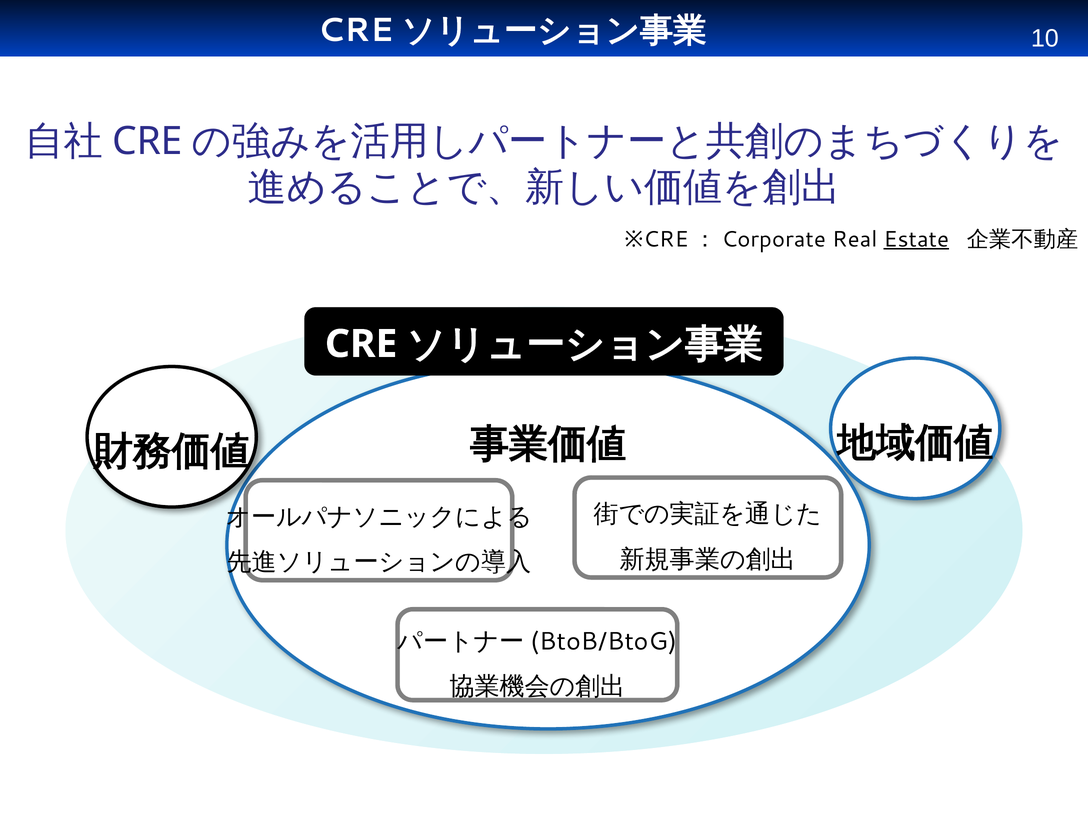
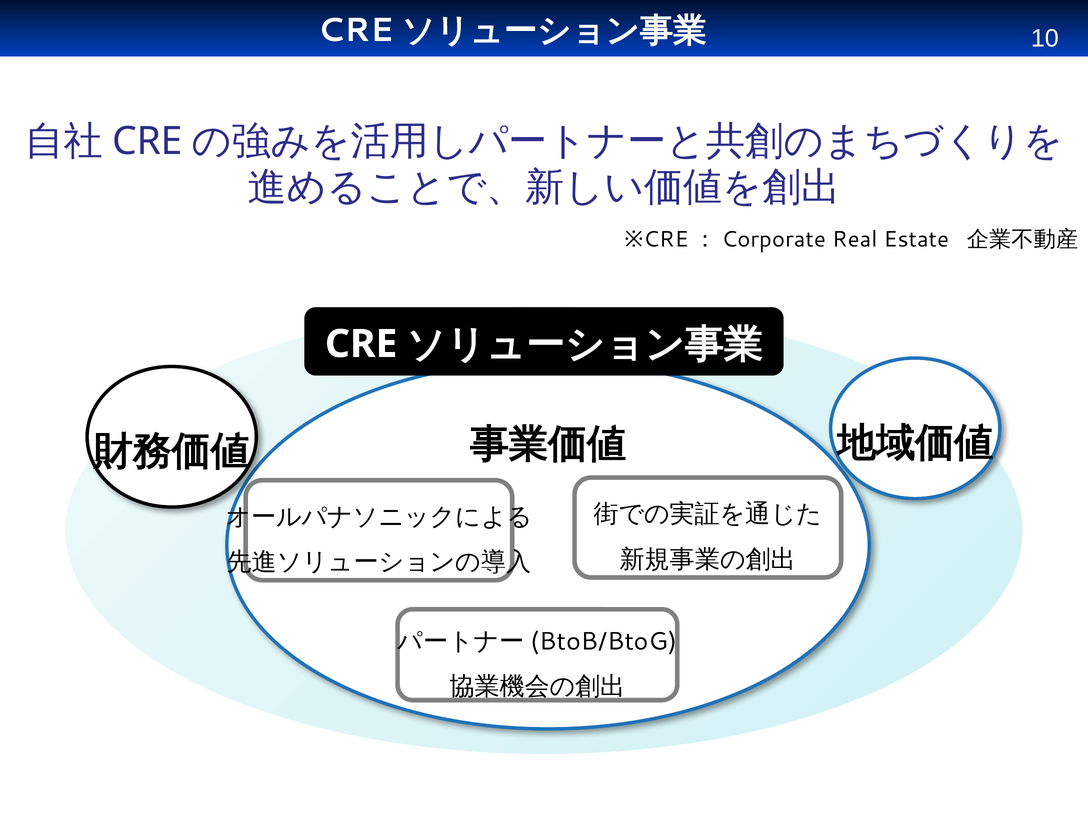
Estate underline: present -> none (916, 239)
